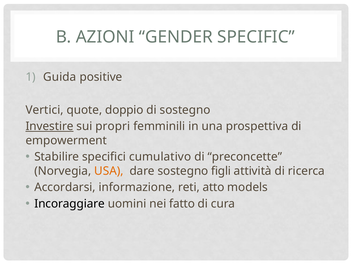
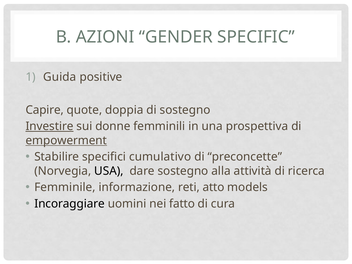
Vertici: Vertici -> Capire (45, 110)
doppio: doppio -> doppia (124, 110)
propri: propri -> donne (113, 126)
empowerment underline: none -> present (66, 140)
USA colour: orange -> black (109, 171)
figli: figli -> alla (221, 171)
Accordarsi: Accordarsi -> Femminile (65, 187)
